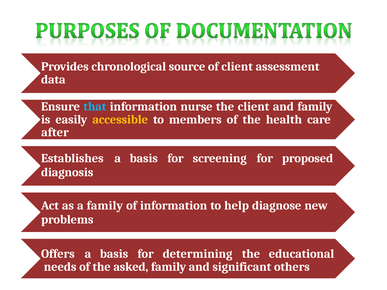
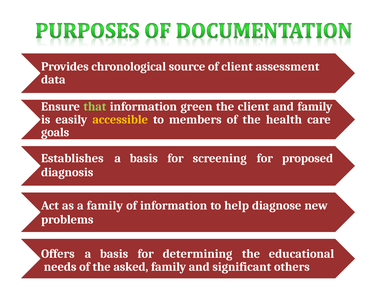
that colour: light blue -> light green (95, 107)
nurse: nurse -> green (196, 107)
after: after -> goals (55, 132)
